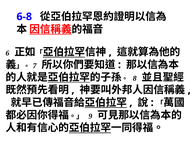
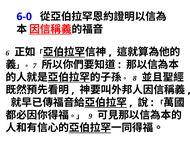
6-8: 6-8 -> 6-0 (24, 17)
